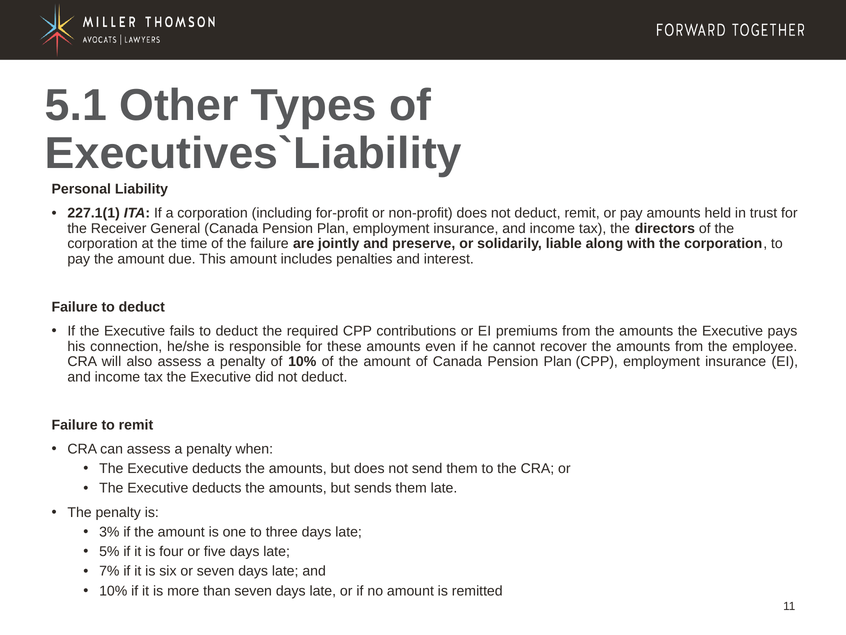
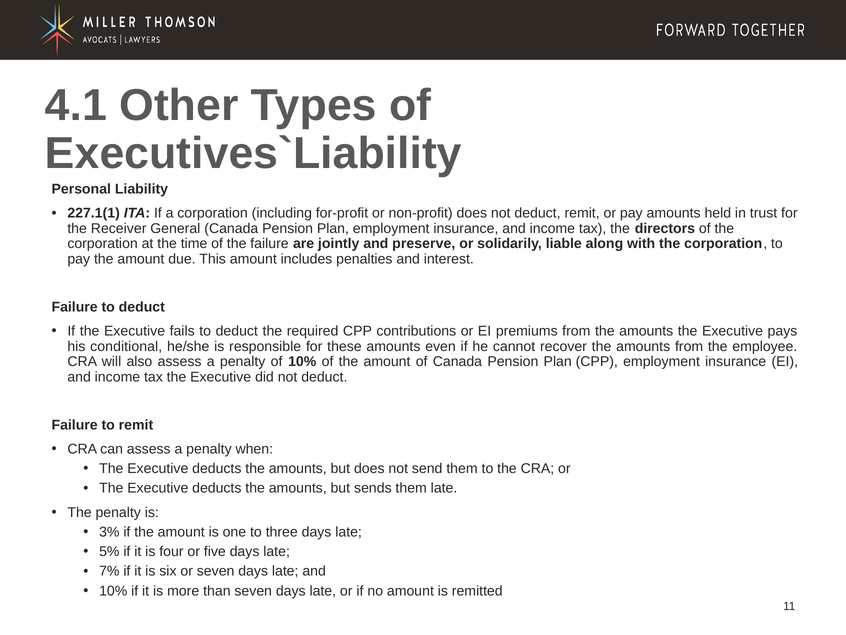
5.1: 5.1 -> 4.1 (76, 105)
connection: connection -> conditional (126, 346)
